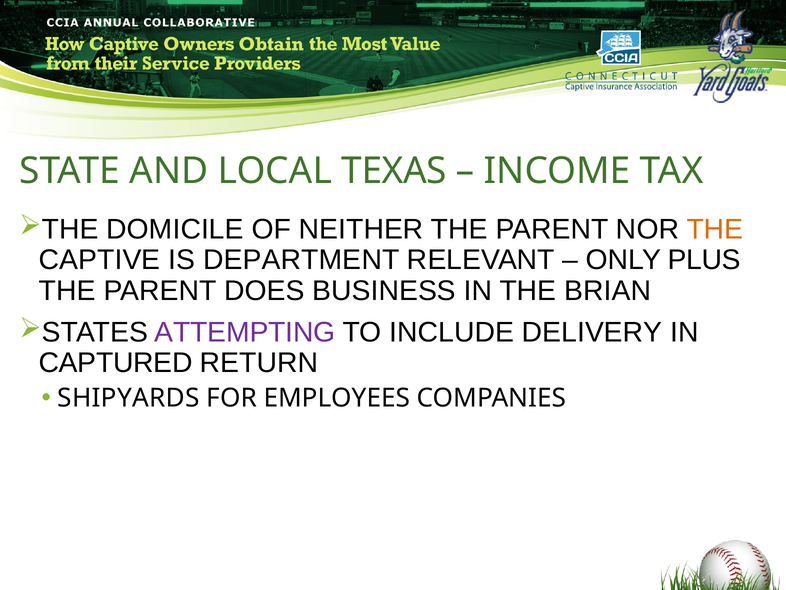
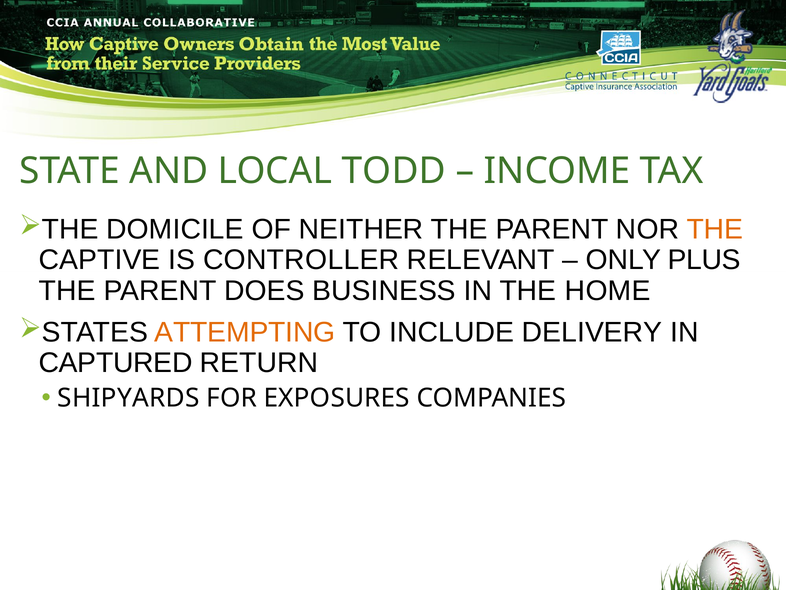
TEXAS: TEXAS -> TODD (394, 171)
DEPARTMENT: DEPARTMENT -> CONTROLLER (301, 260)
BRIAN: BRIAN -> HOME (608, 290)
ATTEMPTING colour: purple -> orange (245, 332)
EMPLOYEES: EMPLOYEES -> EXPOSURES (337, 398)
